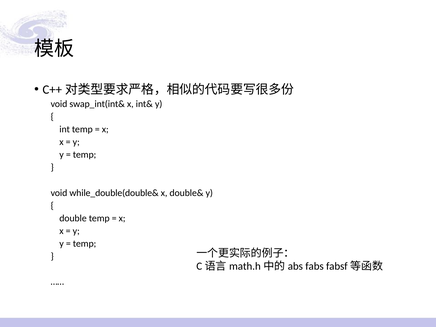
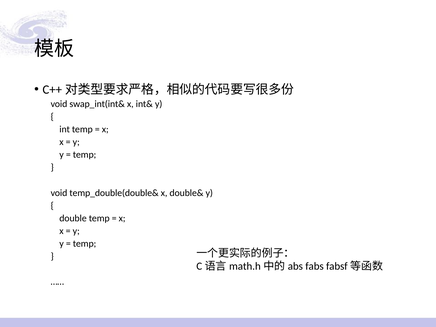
while_double(double&: while_double(double& -> temp_double(double& (114, 193)
